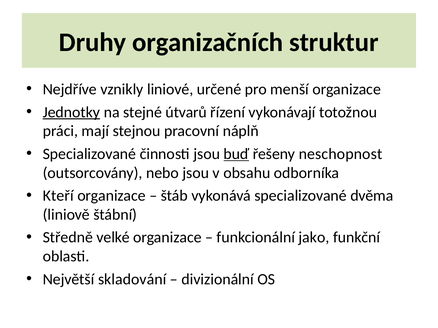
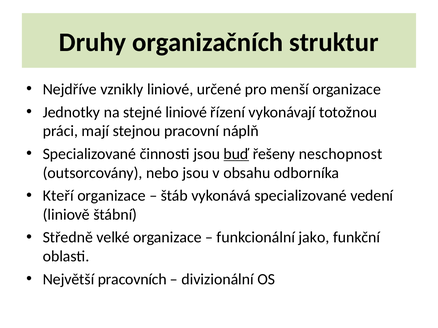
Jednotky underline: present -> none (71, 112)
stejné útvarů: útvarů -> liniové (186, 112)
dvěma: dvěma -> vedení (372, 196)
skladování: skladování -> pracovních (132, 280)
